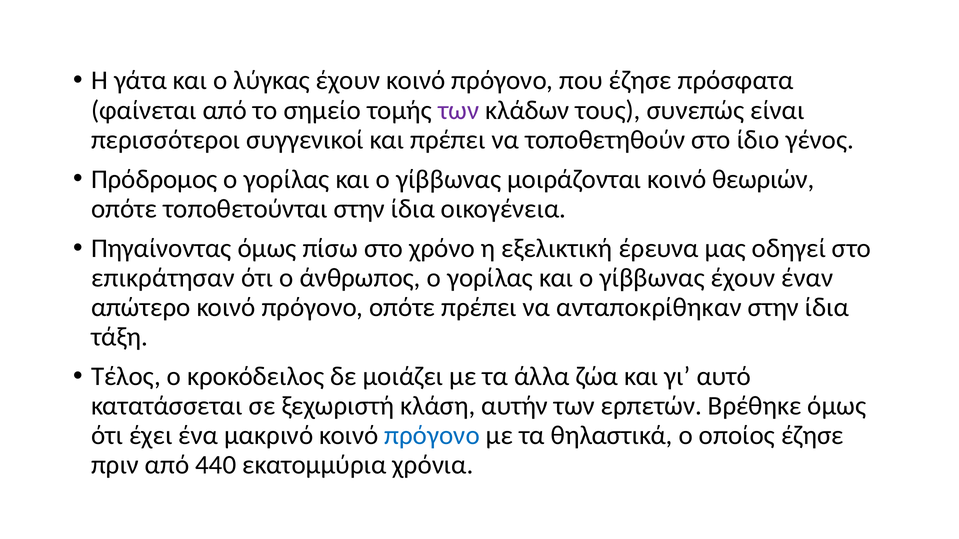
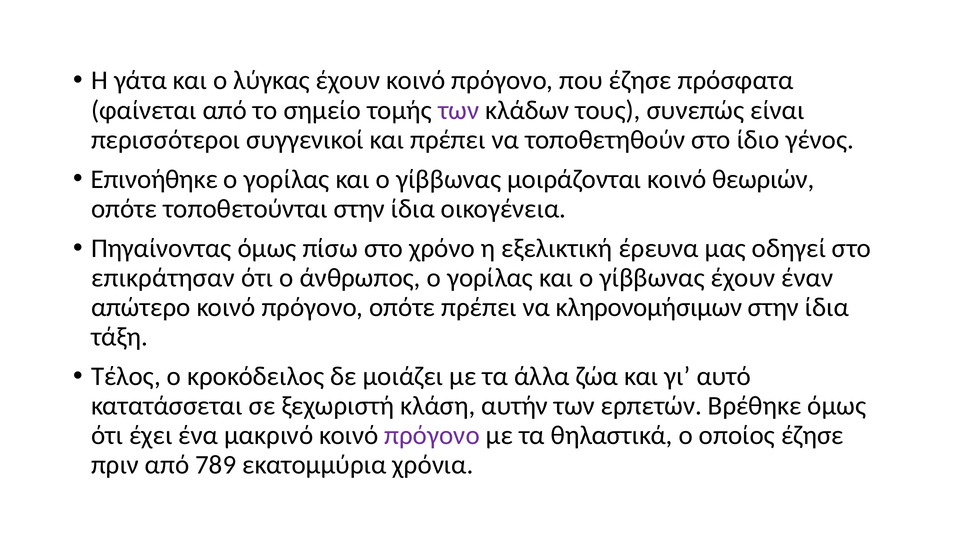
Πρόδρομος: Πρόδρομος -> Επινοήθηκε (154, 179)
ανταποκρίθηκαν: ανταποκρίθηκαν -> κληρονομήσιμων (649, 308)
πρόγονο colour: blue -> purple (432, 436)
440: 440 -> 789 (216, 465)
